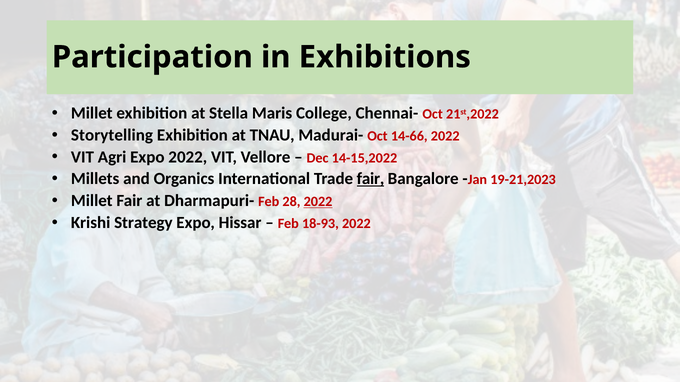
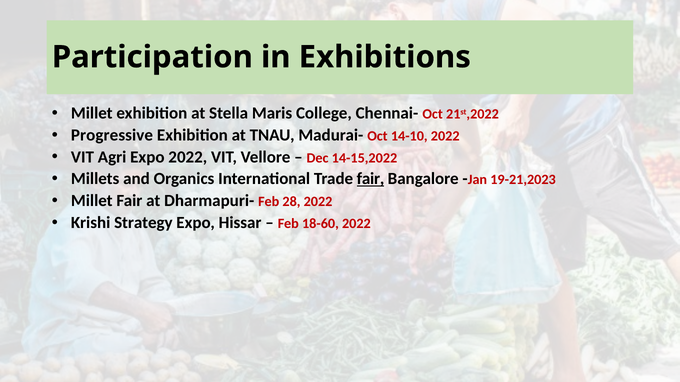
Storytelling: Storytelling -> Progressive (112, 135)
14-66: 14-66 -> 14-10 (409, 136)
2022 underline: present -> none (318, 202)
18-93: 18-93 -> 18-60 (320, 224)
